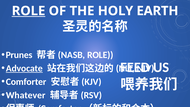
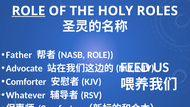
EARTH: EARTH -> ROLES (157, 11)
Prunes: Prunes -> Father (19, 55)
Advocate underline: present -> none (24, 68)
